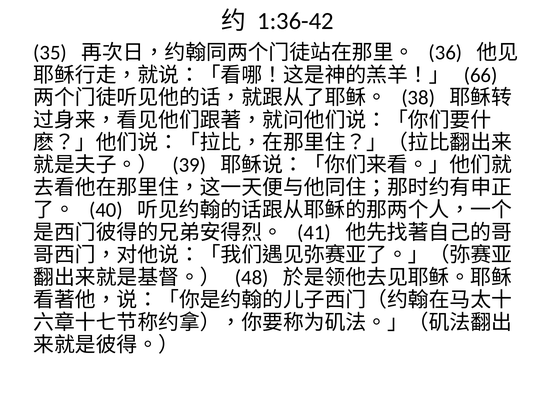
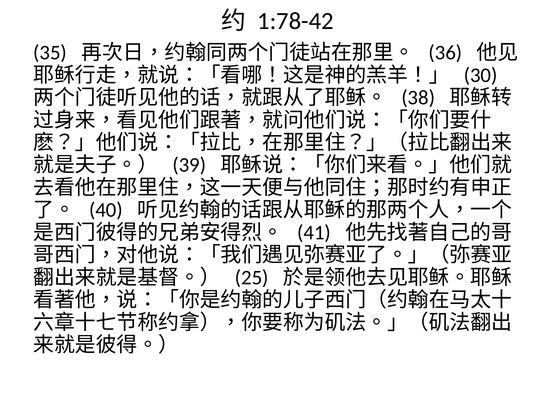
1:36-42: 1:36-42 -> 1:78-42 (295, 21)
66: 66 -> 30 (481, 75)
48: 48 -> 25 (252, 278)
